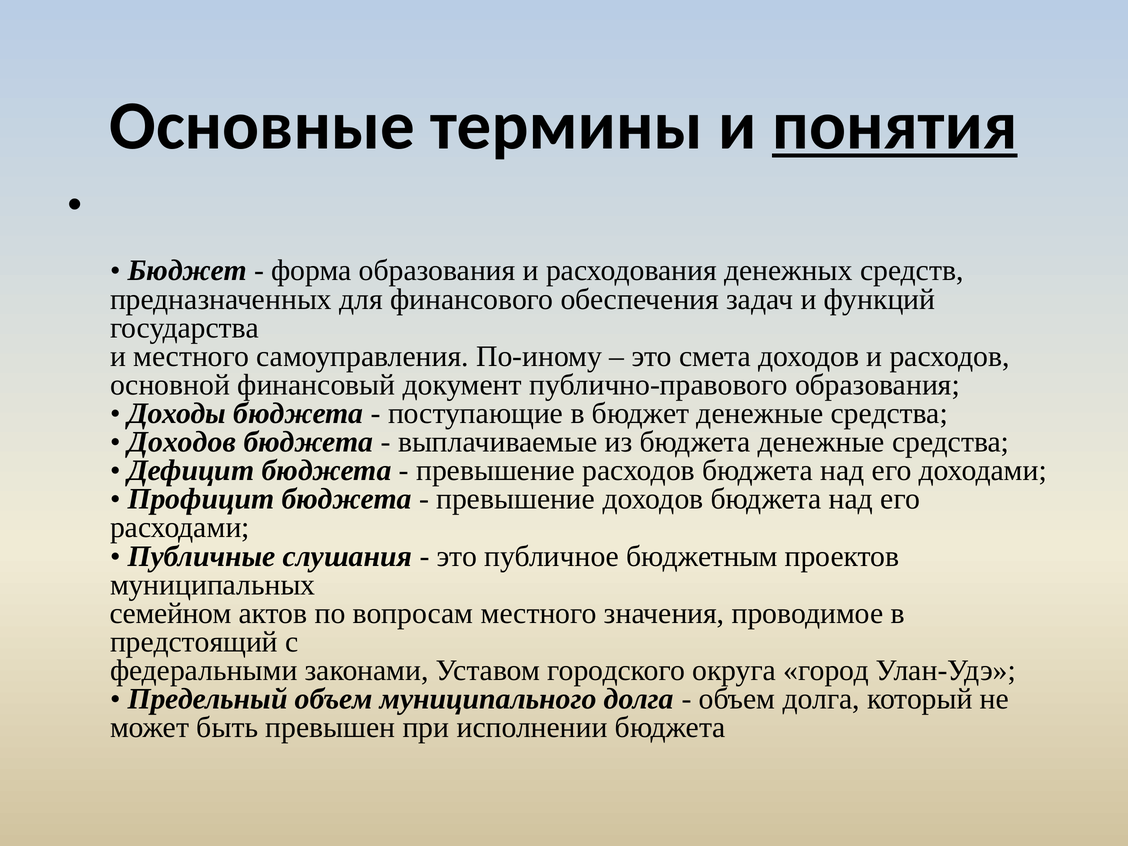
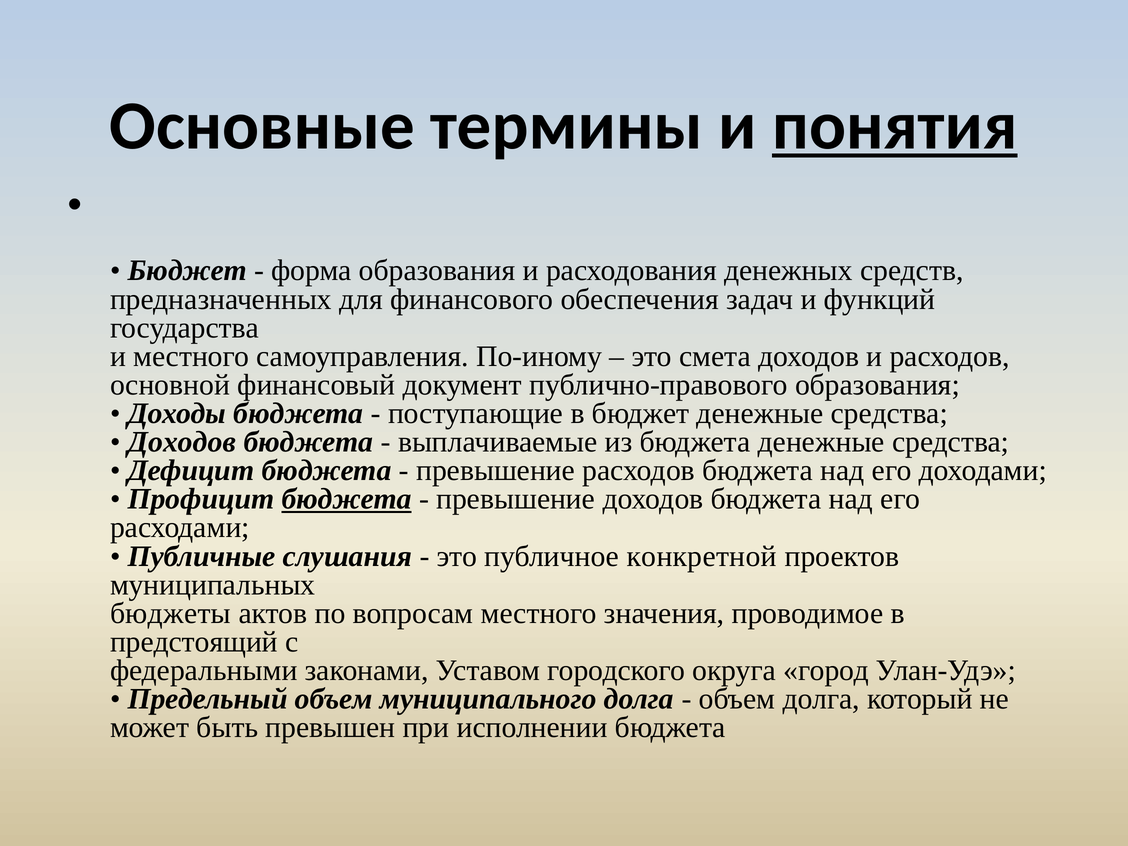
бюджета underline: none -> present (347, 499)
бюджетным: бюджетным -> конкретной (702, 556)
семейном: семейном -> бюджеты (170, 613)
